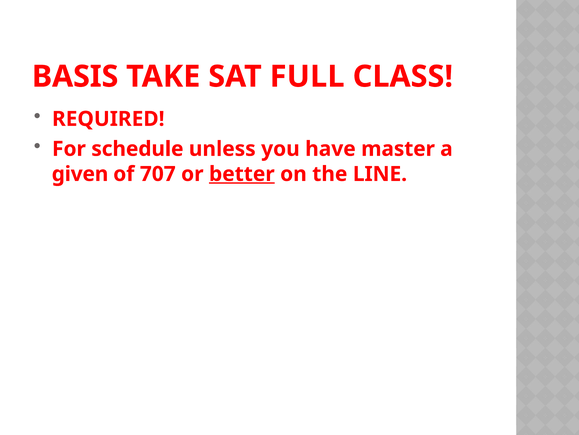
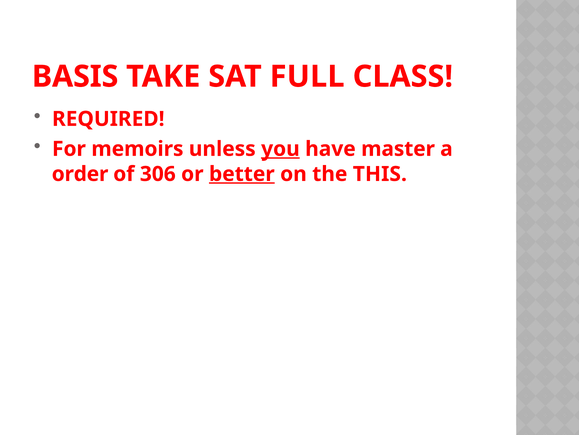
schedule: schedule -> memoirs (137, 149)
you underline: none -> present (280, 149)
given: given -> order (80, 174)
707: 707 -> 306 (158, 174)
LINE: LINE -> THIS (380, 174)
